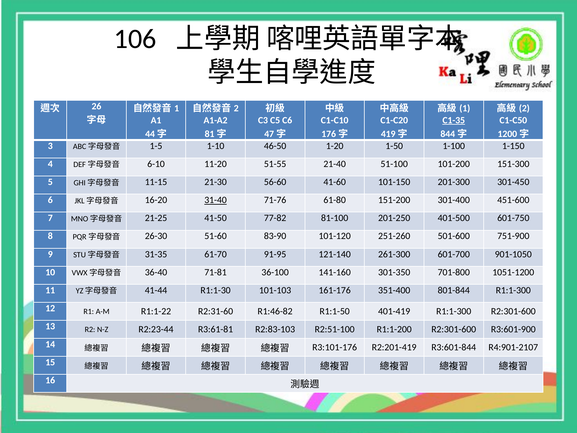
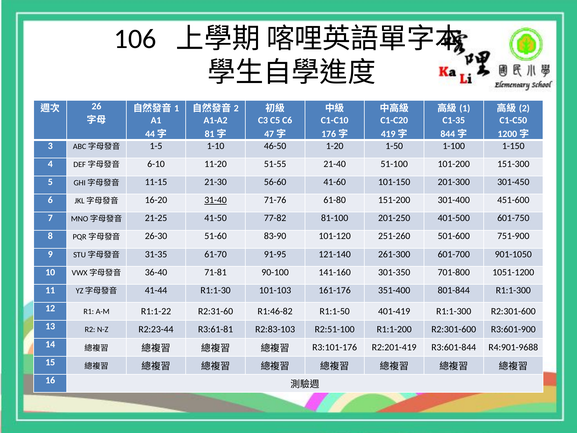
C1-35 underline: present -> none (454, 120)
36-100: 36-100 -> 90-100 (275, 272)
R4:901-2107: R4:901-2107 -> R4:901-9688 (513, 347)
